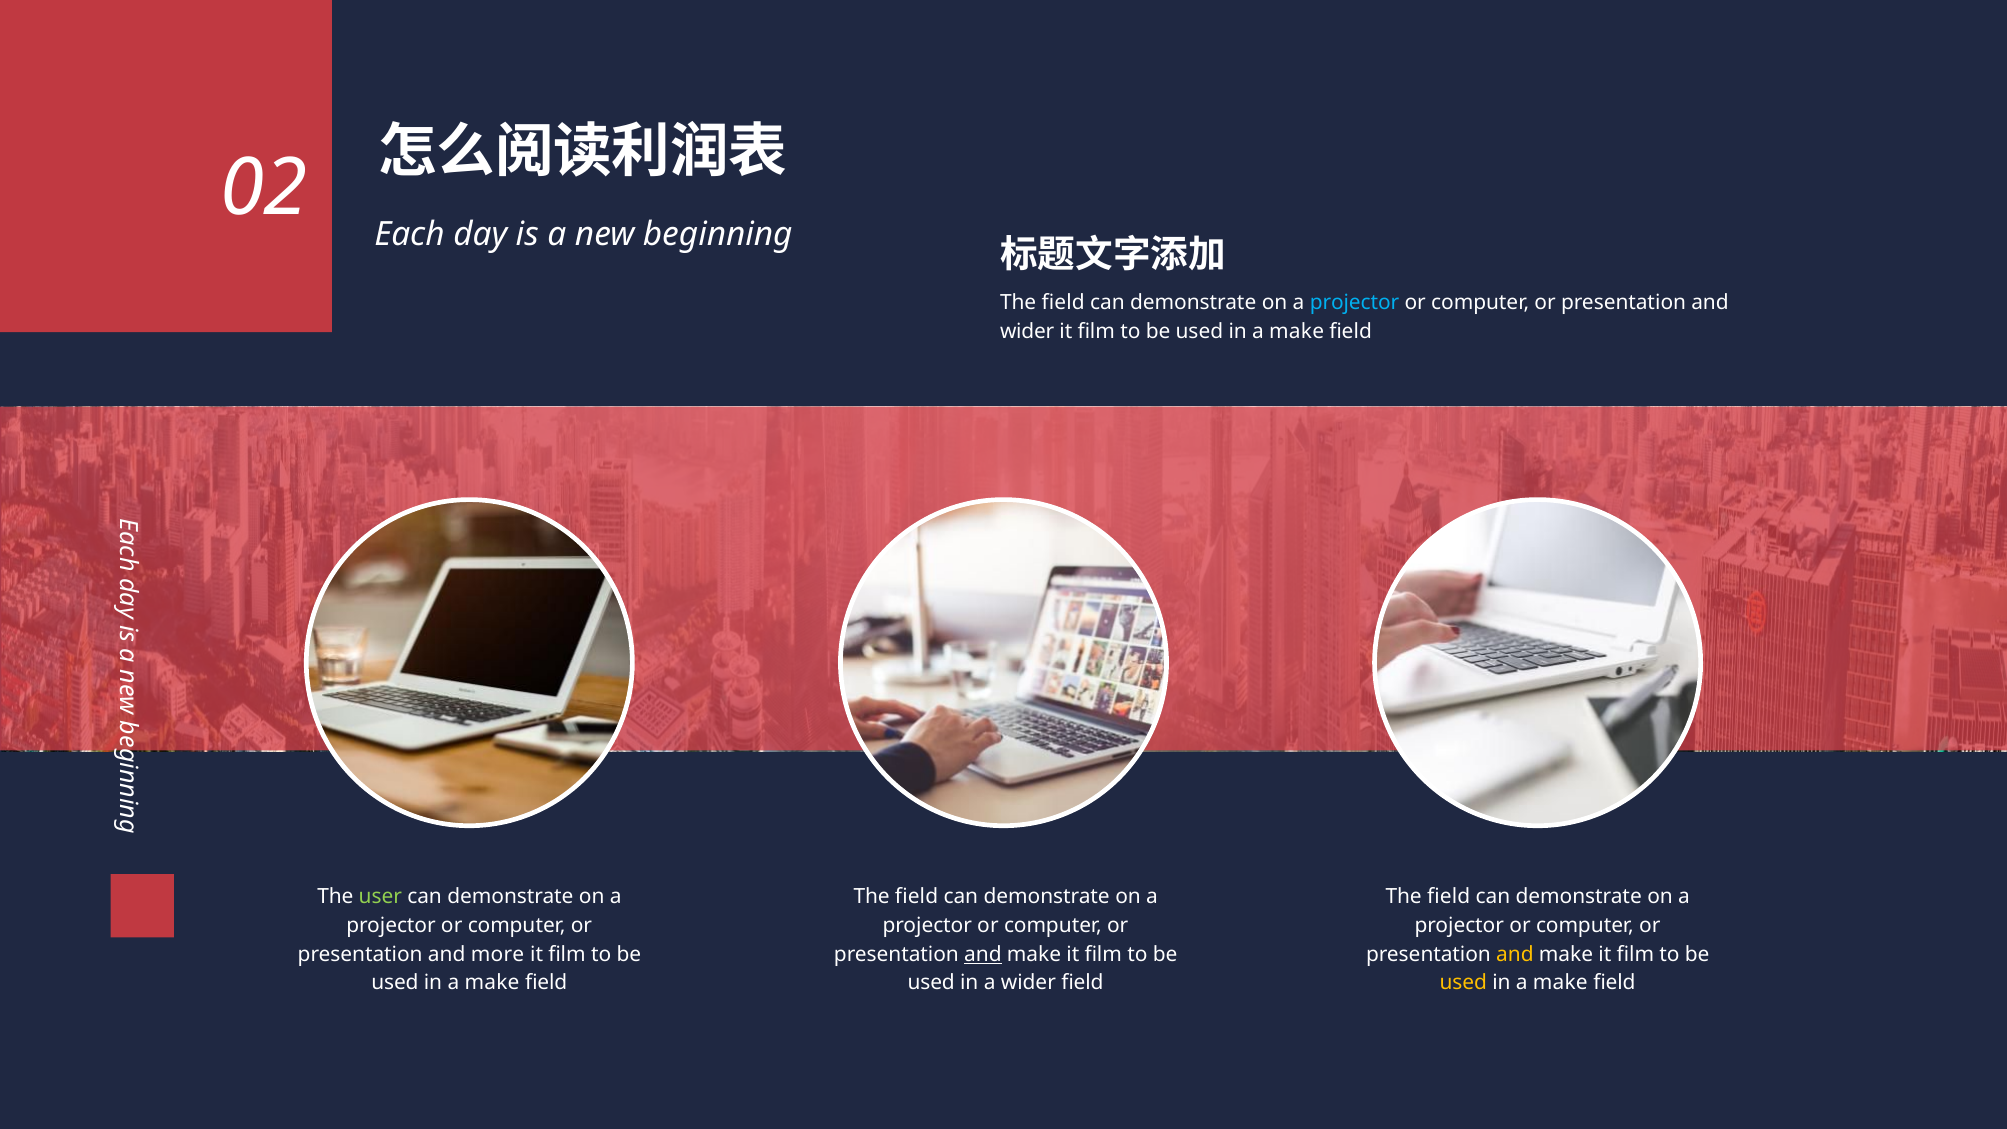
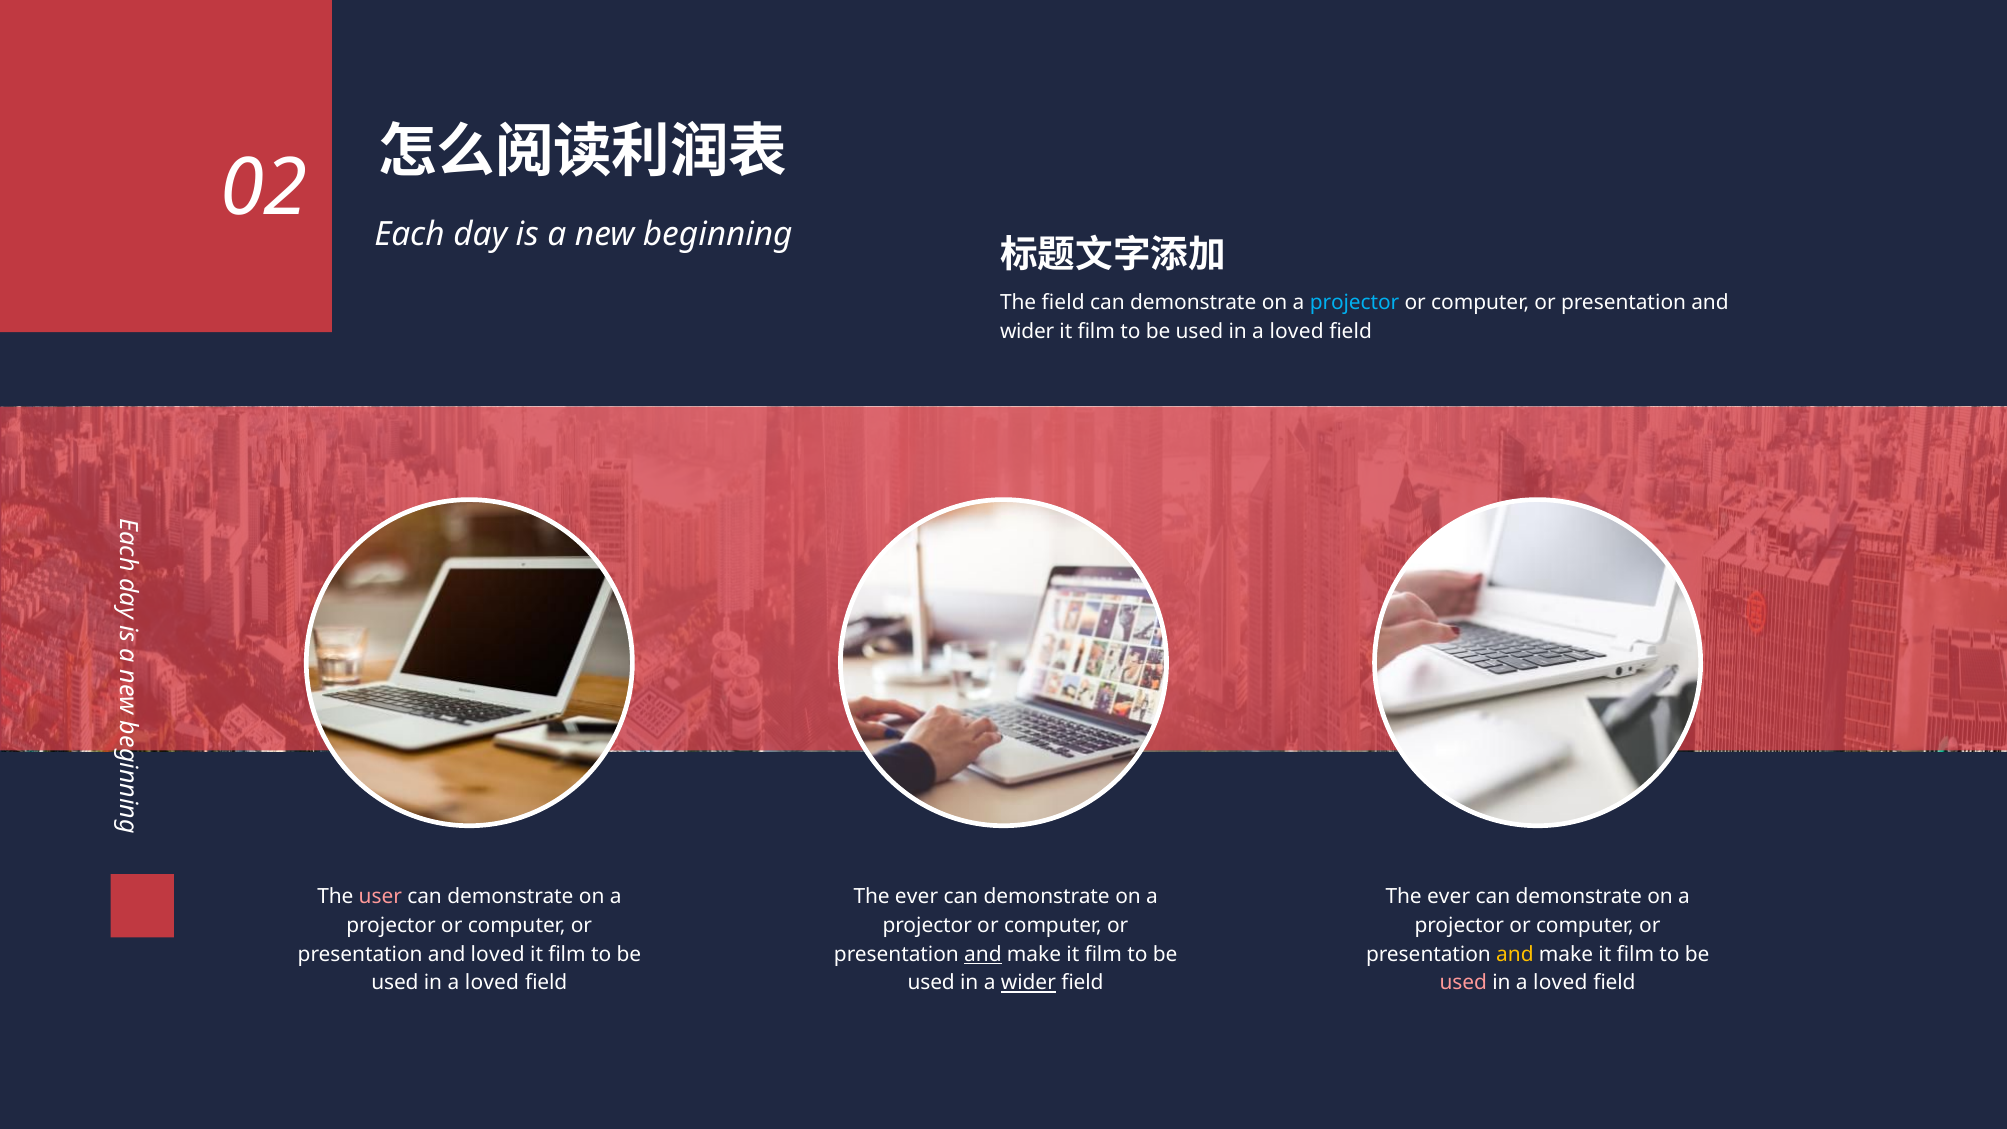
make: make -> loved (1297, 331)
user colour: light green -> pink (380, 897)
field: field -> ever (917, 897)
field: field -> ever (1449, 897)
and more: more -> loved (498, 954)
make: make -> loved (492, 983)
wider underline: none -> present (1028, 983)
used colour: yellow -> pink (1463, 983)
make: make -> loved (1560, 983)
